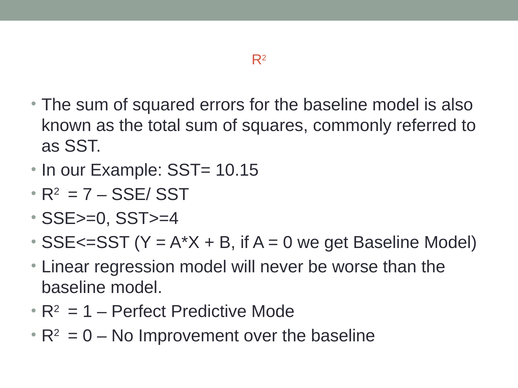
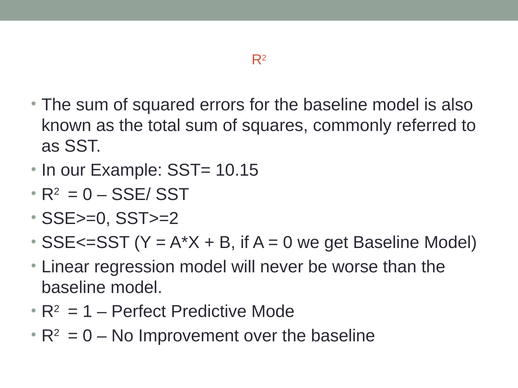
7: 7 -> 0 (87, 195)
SST>=4: SST>=4 -> SST>=2 (147, 219)
